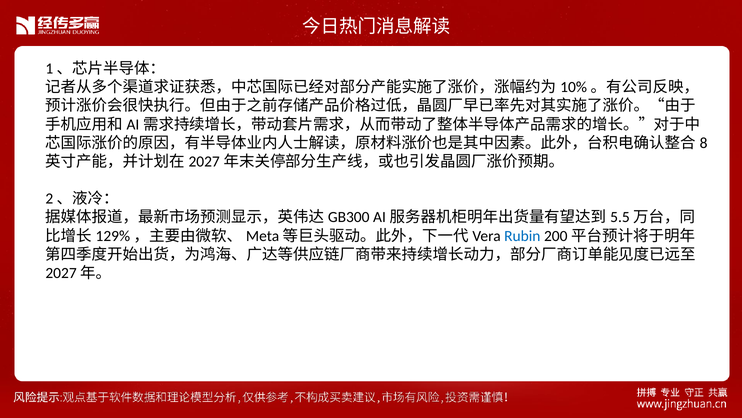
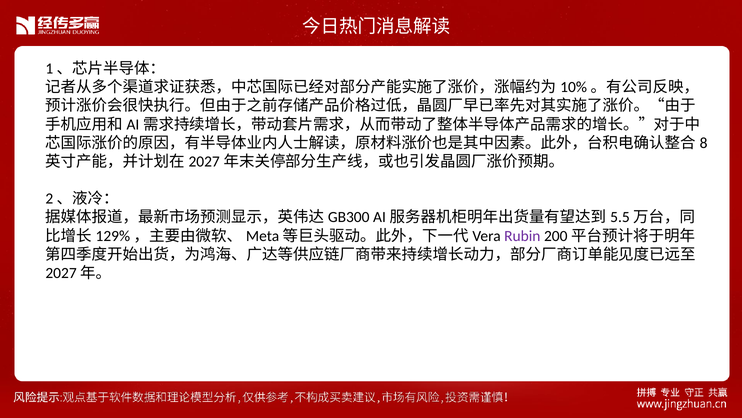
Rubin colour: blue -> purple (522, 236)
